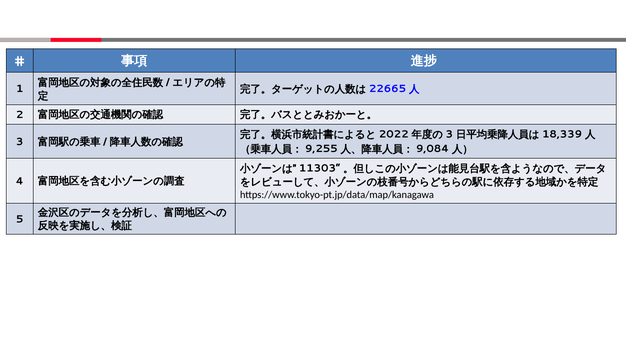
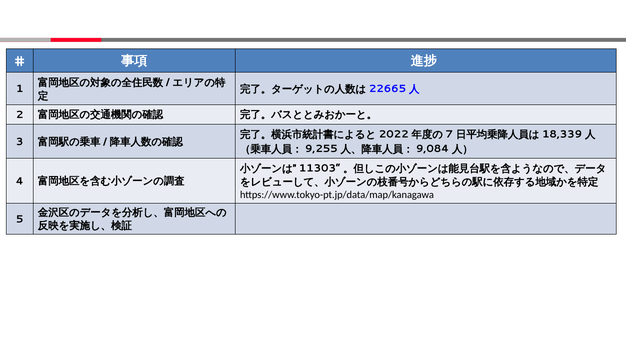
3: 3 -> 7 (449, 134)
